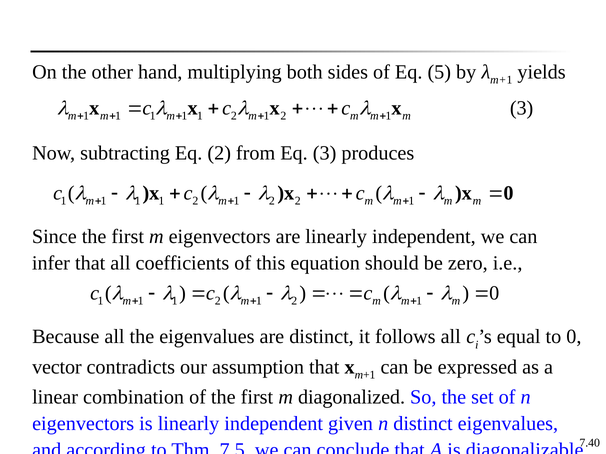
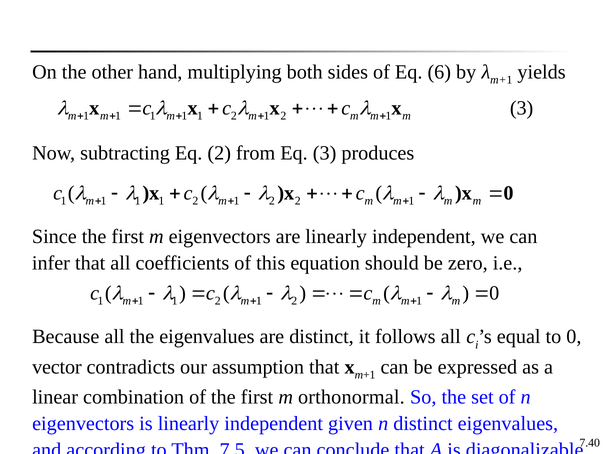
5: 5 -> 6 (439, 72)
diagonalized: diagonalized -> orthonormal (351, 397)
